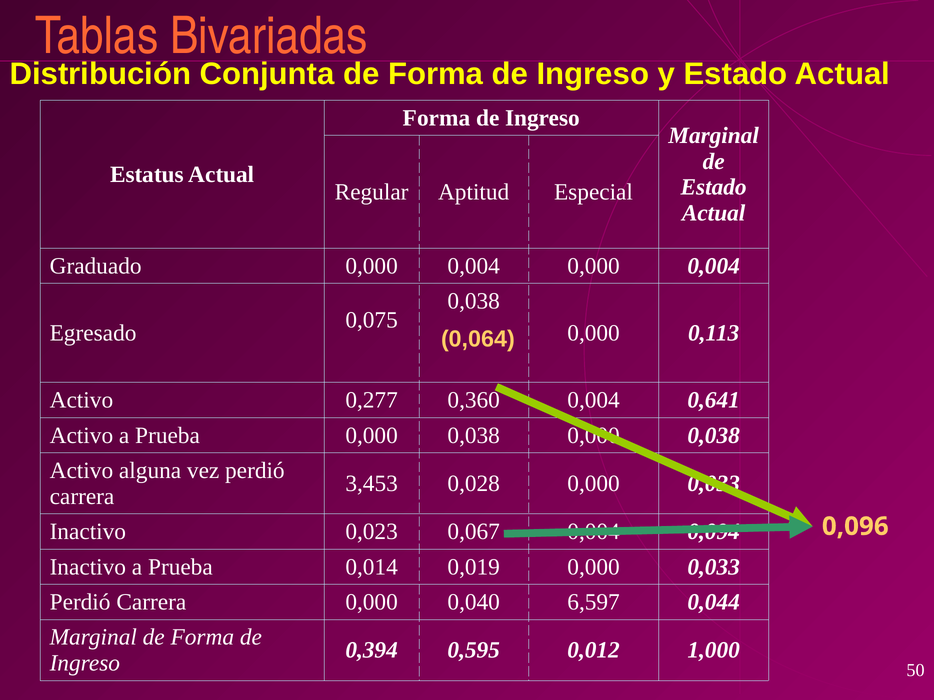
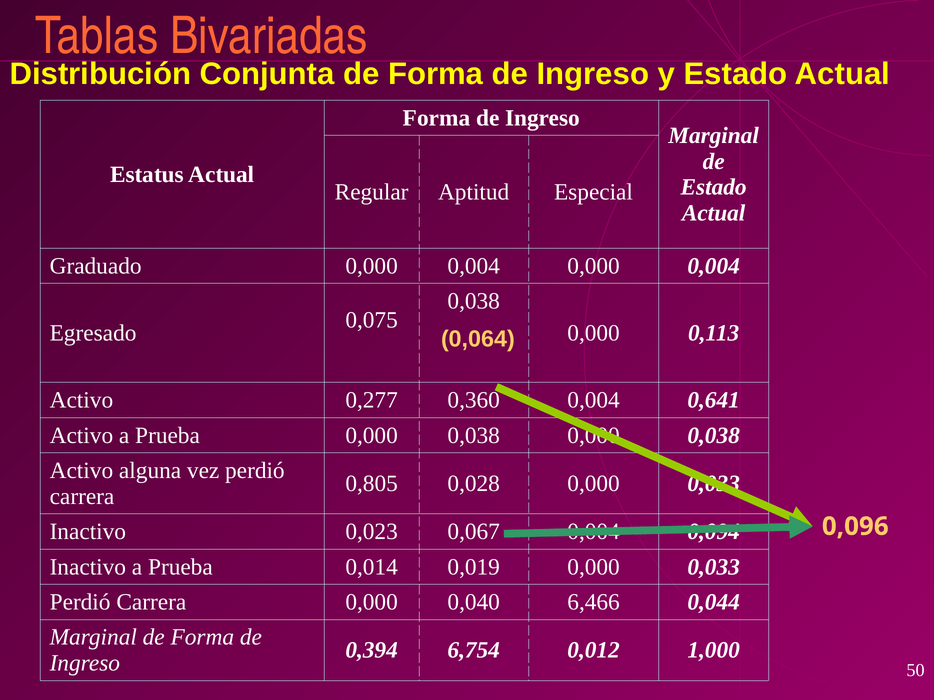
3,453: 3,453 -> 0,805 (372, 484)
6,597: 6,597 -> 6,466 (594, 602)
0,595: 0,595 -> 6,754 (474, 651)
